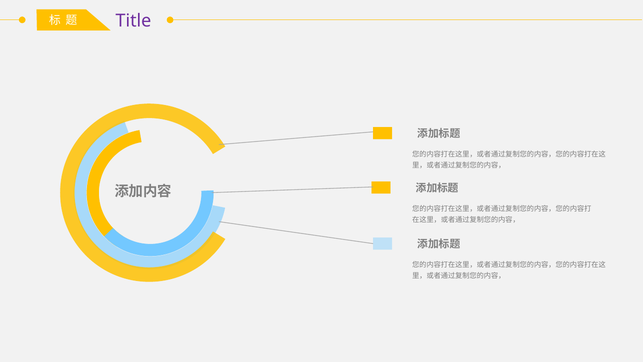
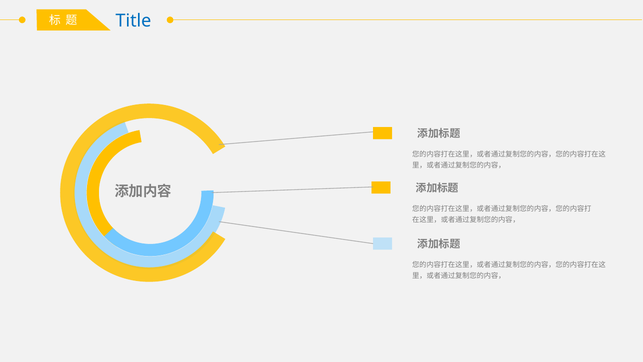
Title colour: purple -> blue (133, 21)
